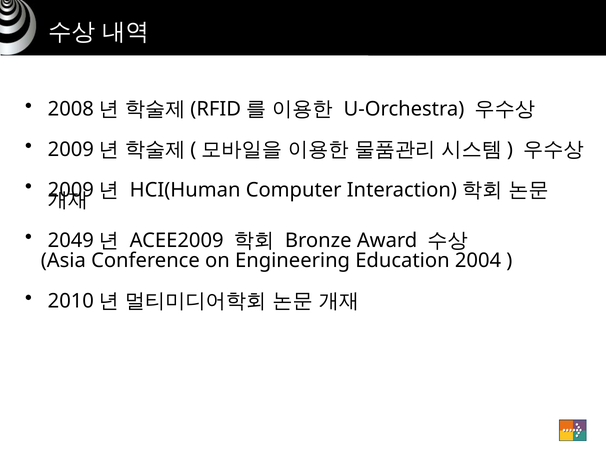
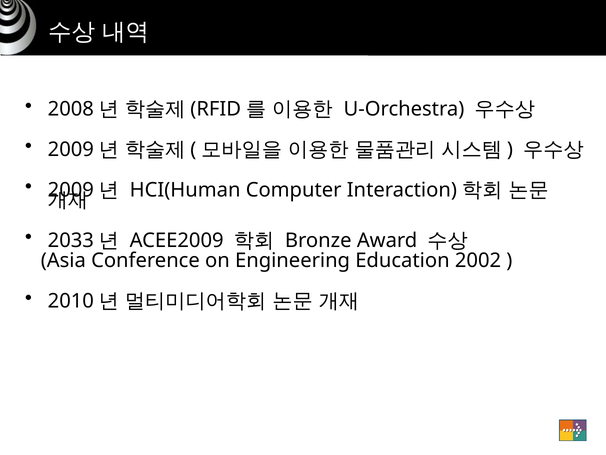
2049: 2049 -> 2033 (71, 240)
2004: 2004 -> 2002 (478, 260)
